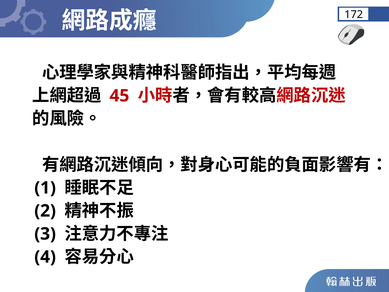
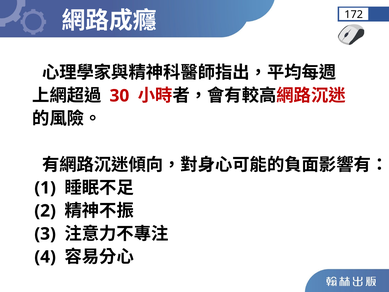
45: 45 -> 30 (119, 96)
